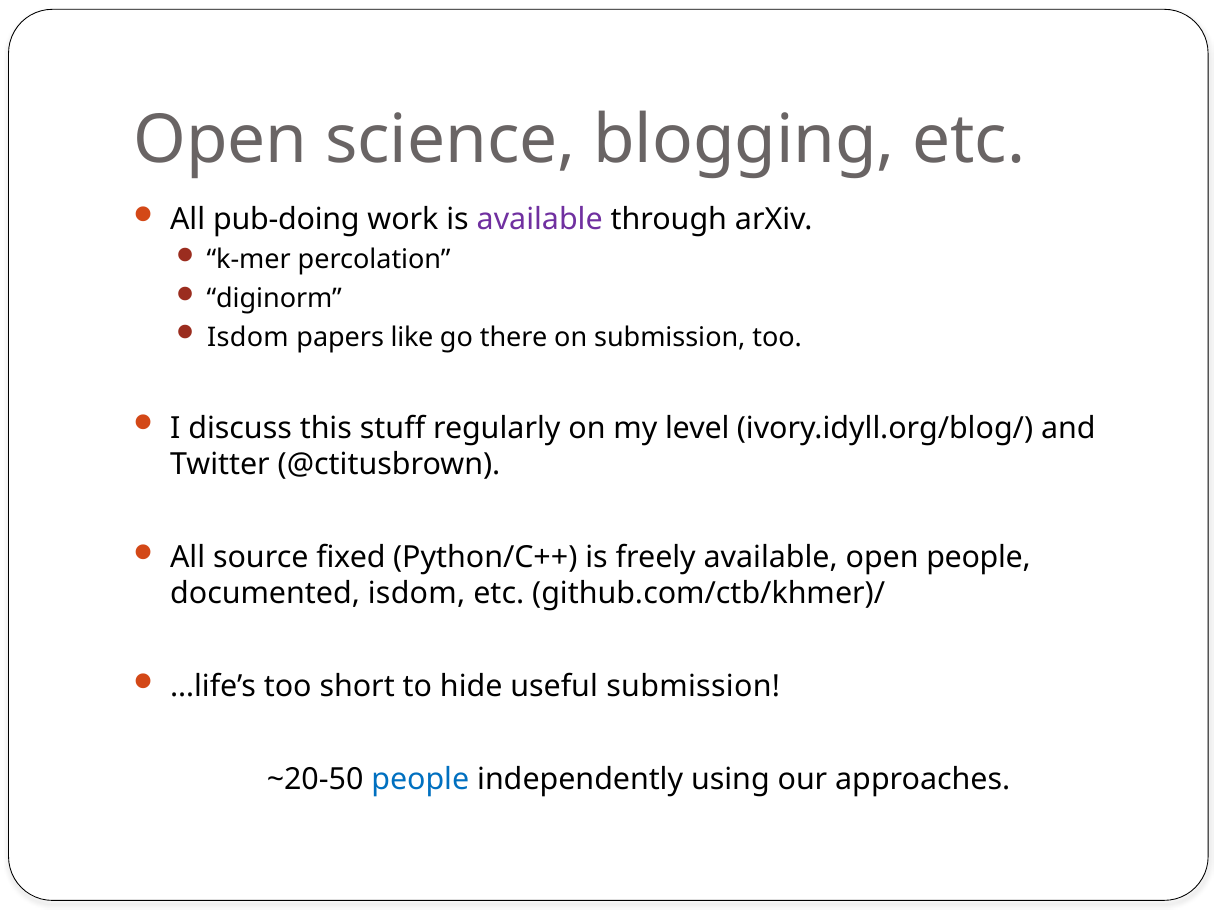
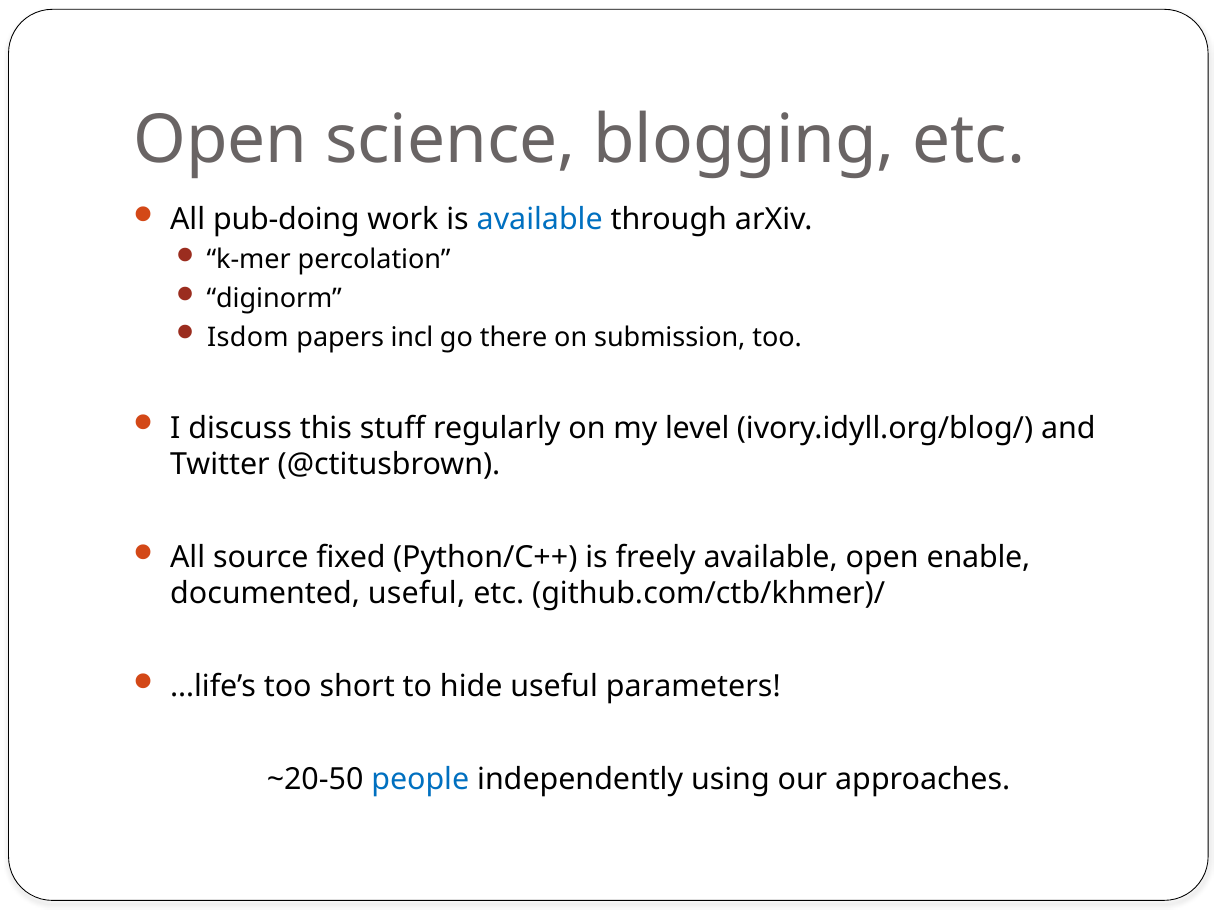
available colour: purple -> blue (540, 219)
like: like -> incl (412, 337)
open people: people -> enable (978, 557)
documented isdom: isdom -> useful (417, 594)
useful submission: submission -> parameters (693, 686)
